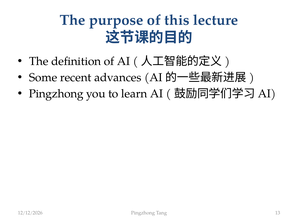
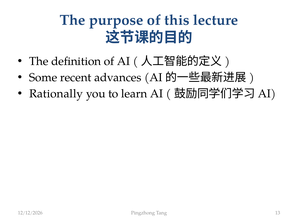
Pingzhong: Pingzhong -> Rationally (56, 94)
